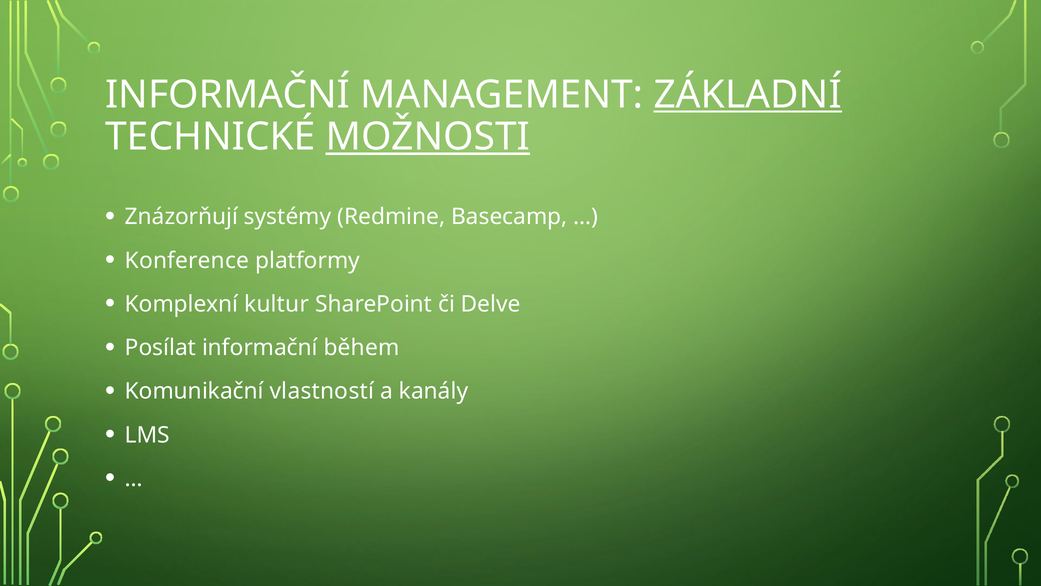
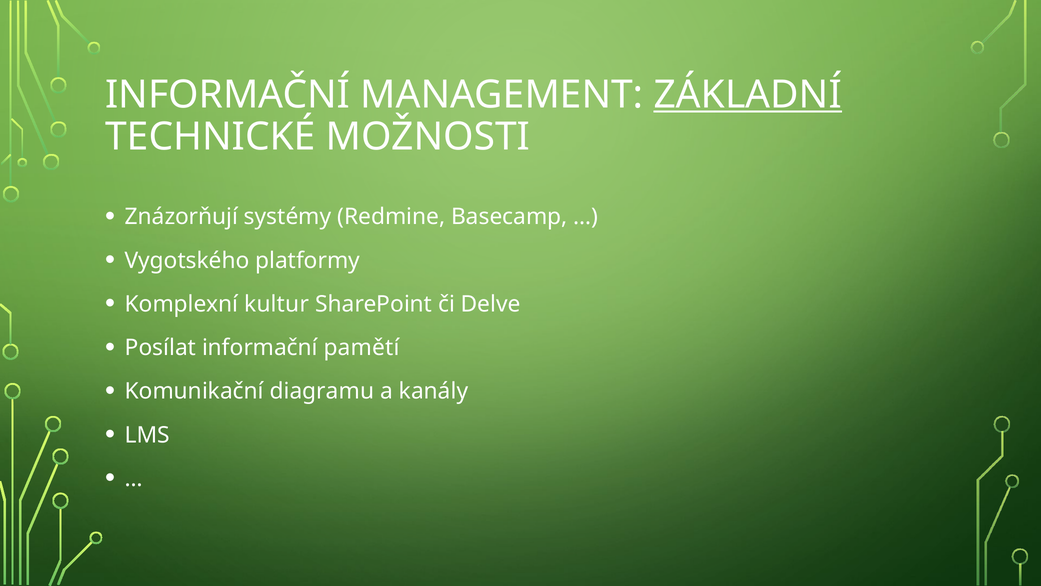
MOŽNOSTI underline: present -> none (428, 137)
Konference: Konference -> Vygotského (187, 260)
během: během -> pamětí (362, 348)
vlastností: vlastností -> diagramu (322, 391)
